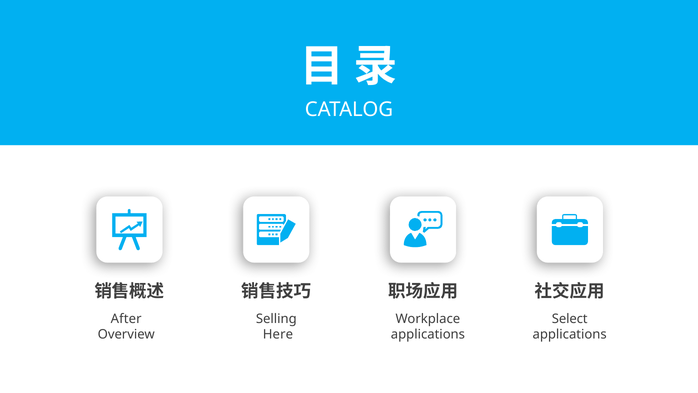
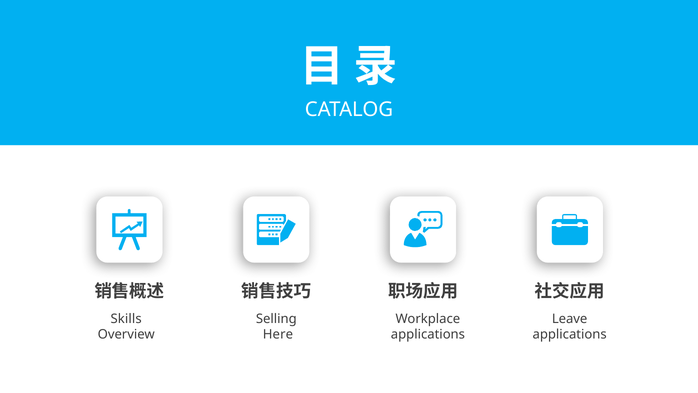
After: After -> Skills (126, 318)
Select: Select -> Leave (570, 318)
